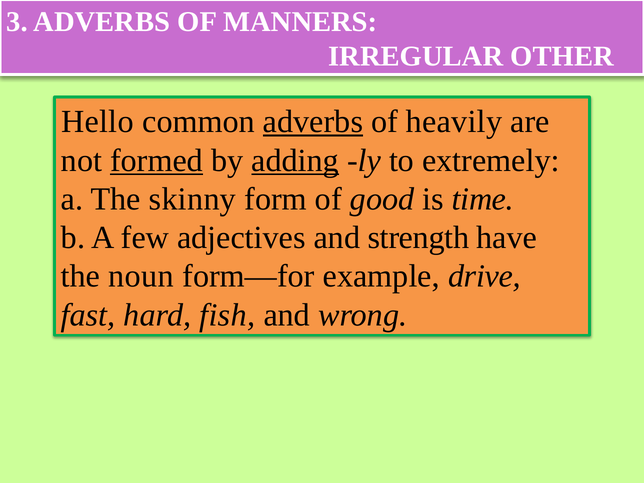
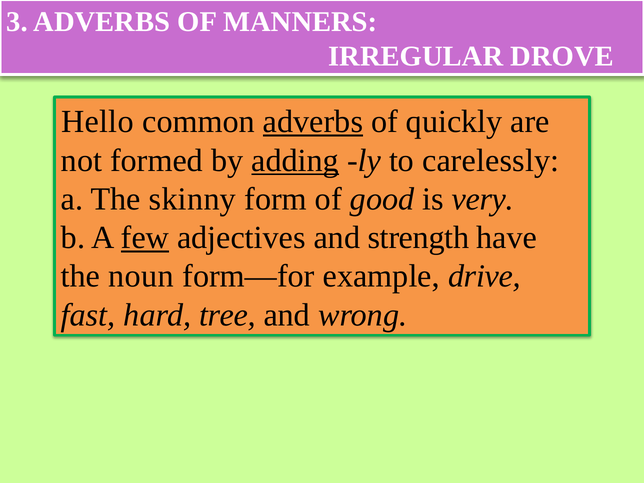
OTHER: OTHER -> DROVE (562, 56)
heavily: heavily -> quickly (454, 122)
formed underline: present -> none (157, 160)
extremely: extremely -> carelessly (491, 160)
time: time -> very (483, 199)
few underline: none -> present (145, 238)
fish: fish -> tree (228, 315)
